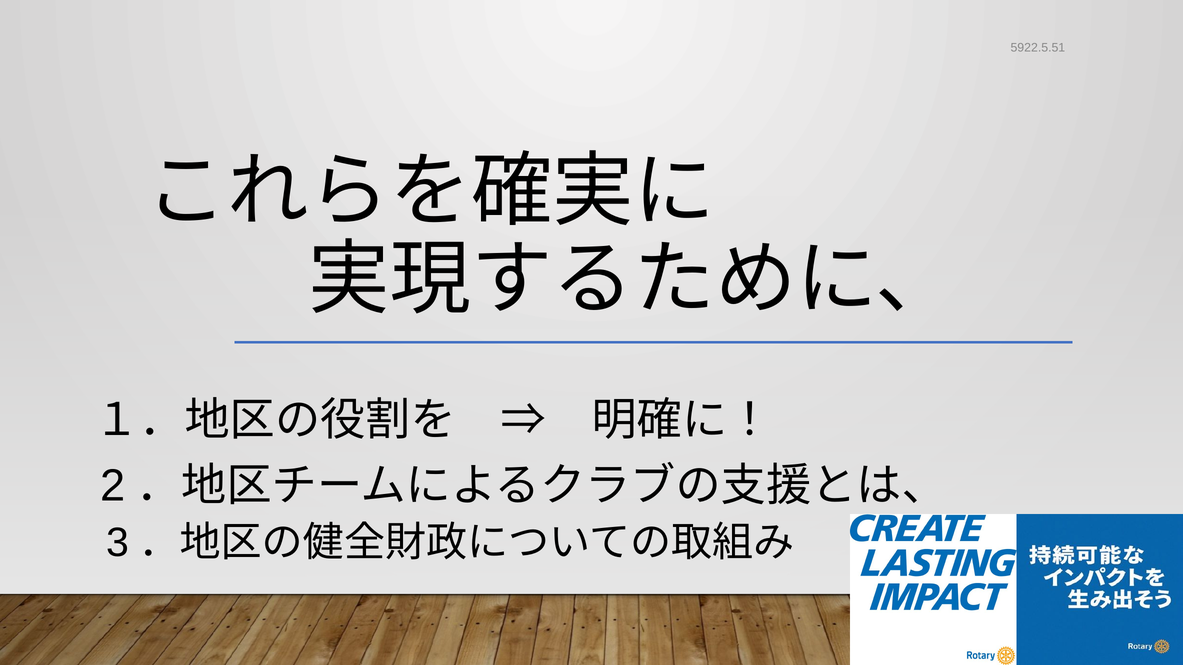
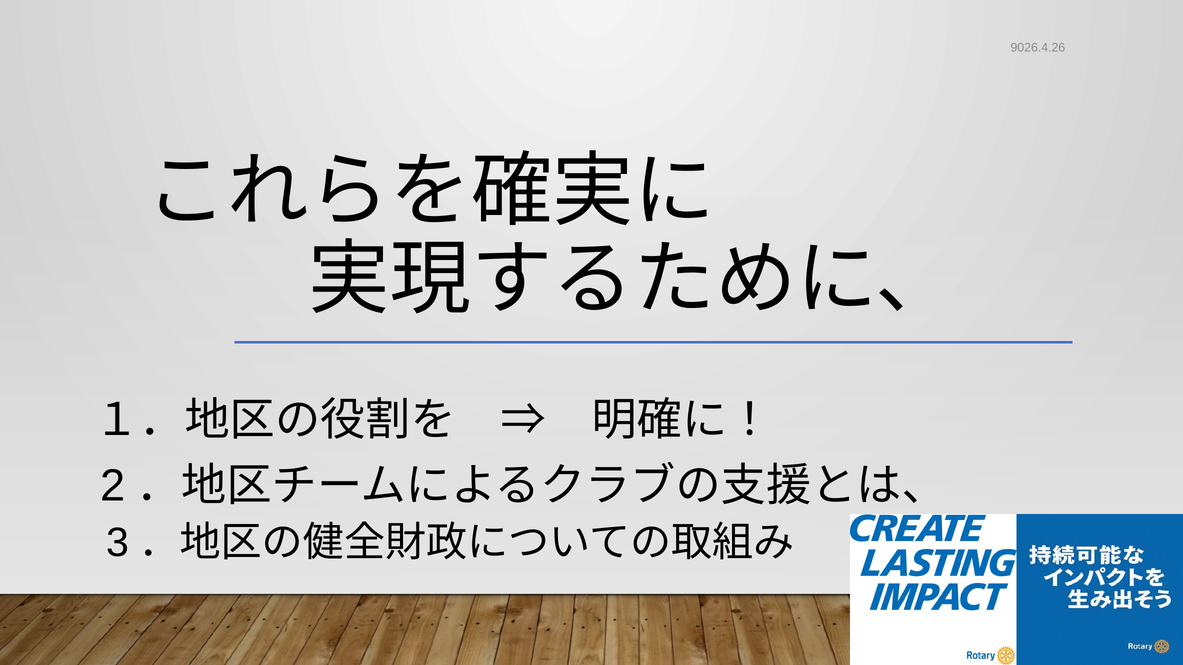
5922.5.51: 5922.5.51 -> 9026.4.26 (1038, 48)
